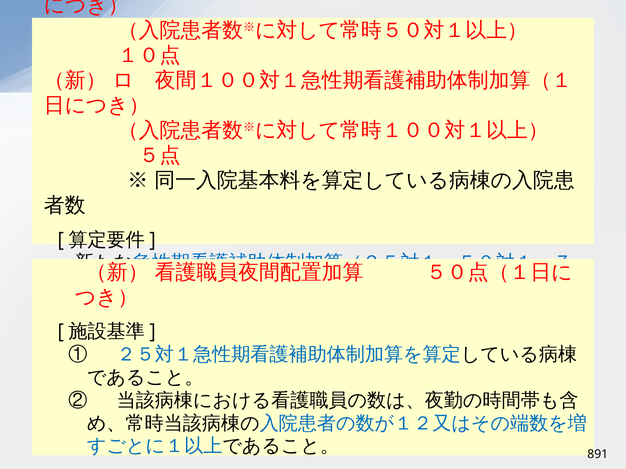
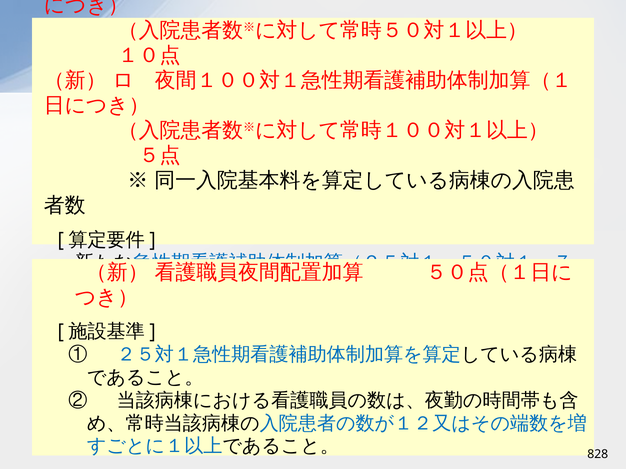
891: 891 -> 828 (598, 455)
